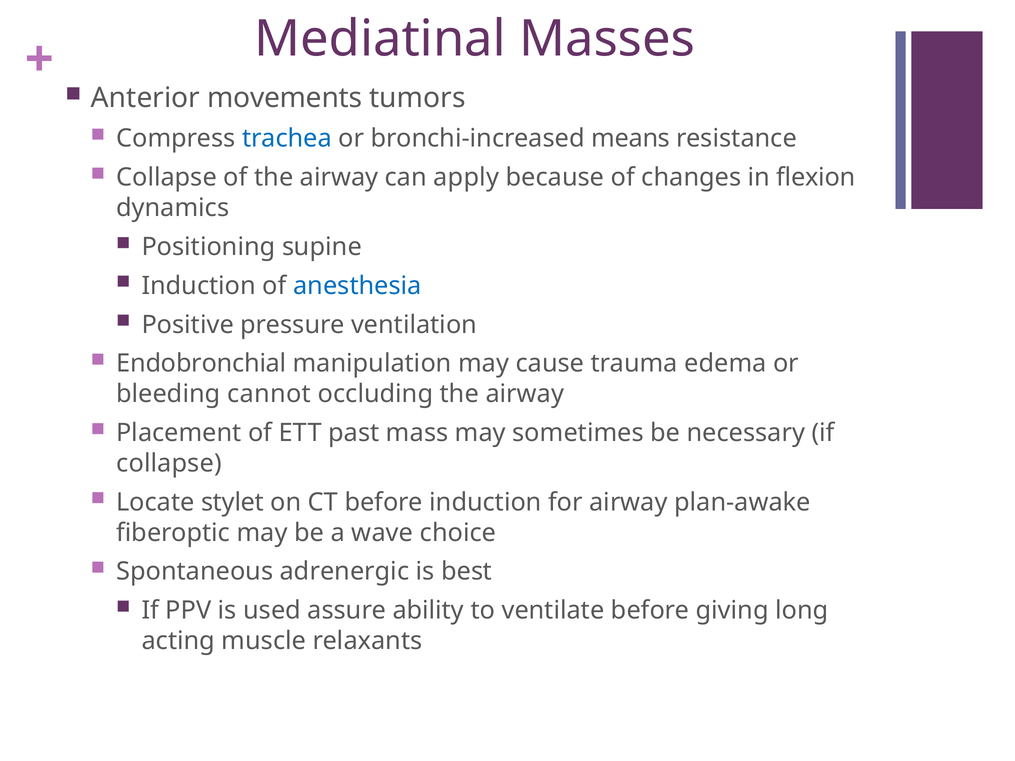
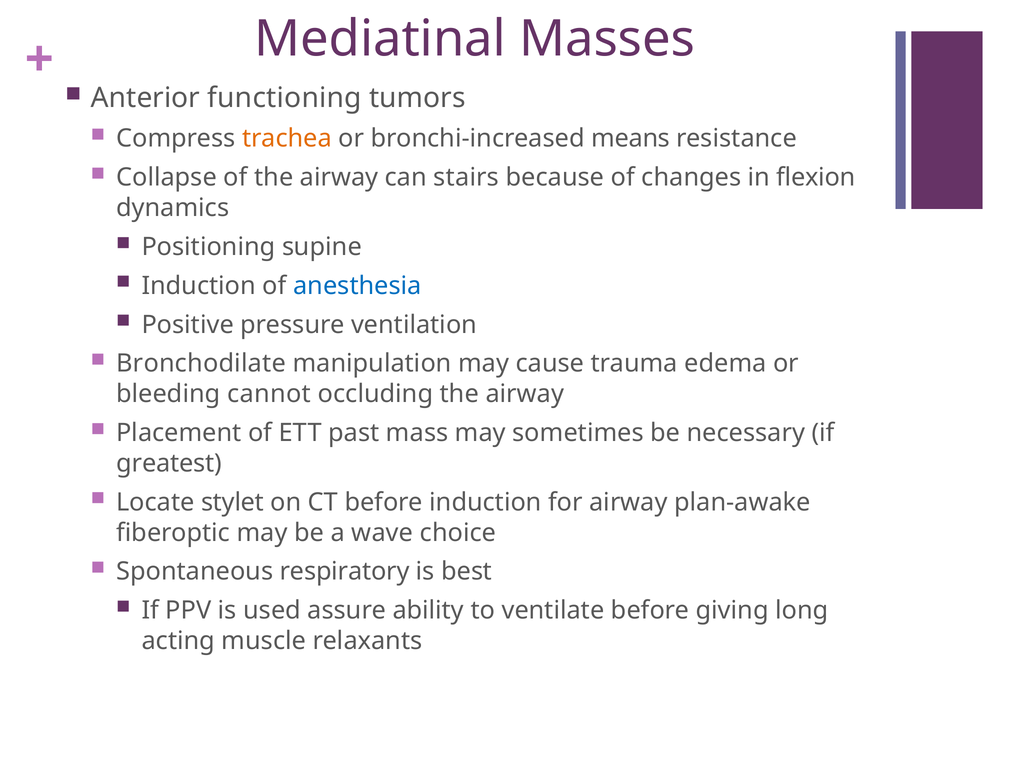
movements: movements -> functioning (285, 98)
trachea colour: blue -> orange (287, 139)
apply: apply -> stairs (466, 178)
Endobronchial: Endobronchial -> Bronchodilate (201, 364)
collapse: collapse -> greatest (169, 464)
adrenergic: adrenergic -> respiratory (345, 572)
